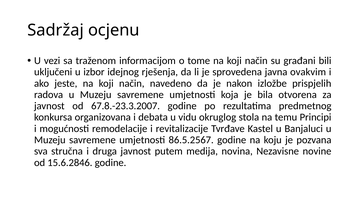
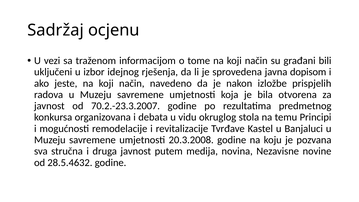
ovakvim: ovakvim -> dopisom (308, 72)
67.8.-23.3.2007: 67.8.-23.3.2007 -> 70.2.-23.3.2007 (126, 106)
86.5.2567: 86.5.2567 -> 20.3.2008 (191, 140)
15.6.2846: 15.6.2846 -> 28.5.4632 (70, 162)
